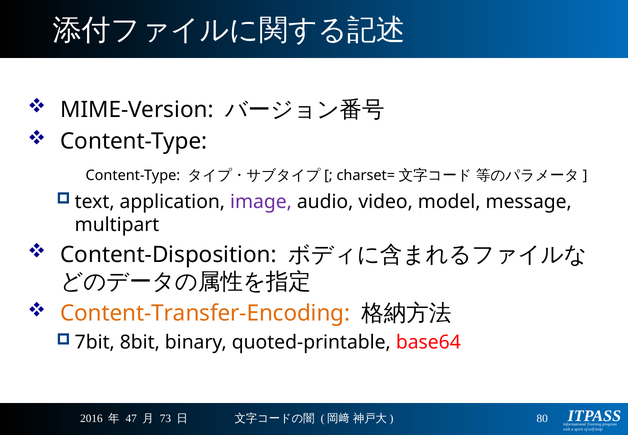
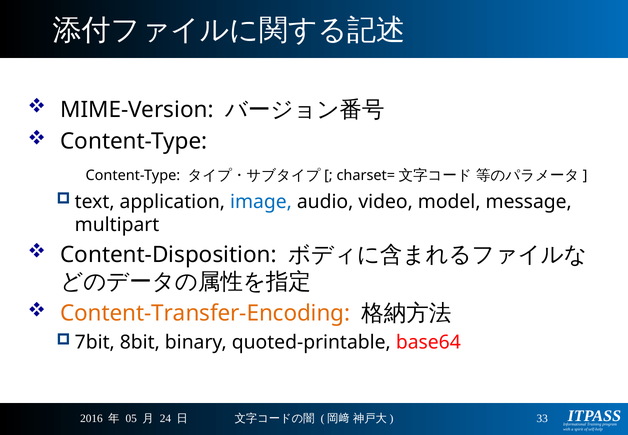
image colour: purple -> blue (261, 202)
80: 80 -> 33 (542, 418)
47: 47 -> 05 (131, 418)
73: 73 -> 24 (165, 418)
